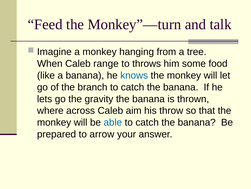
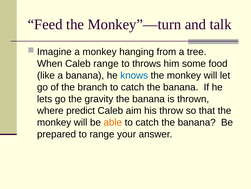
across: across -> predict (81, 110)
able colour: blue -> orange (113, 122)
to arrow: arrow -> range (102, 134)
